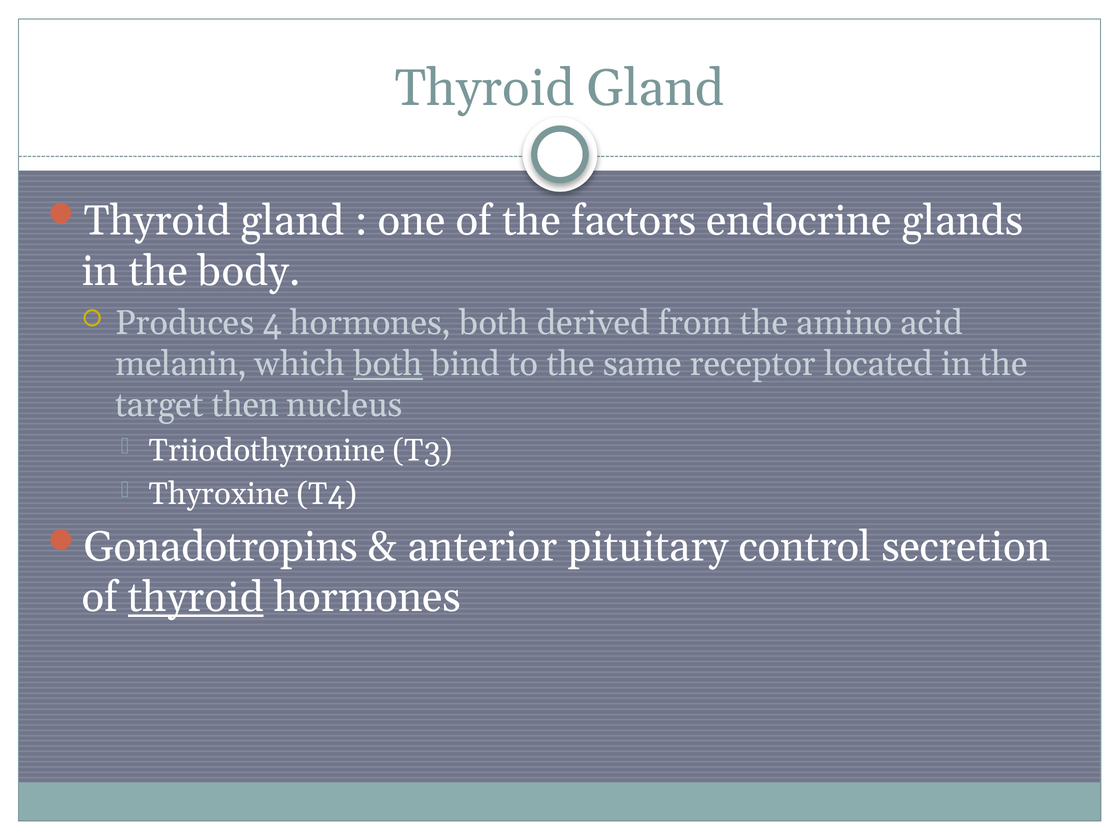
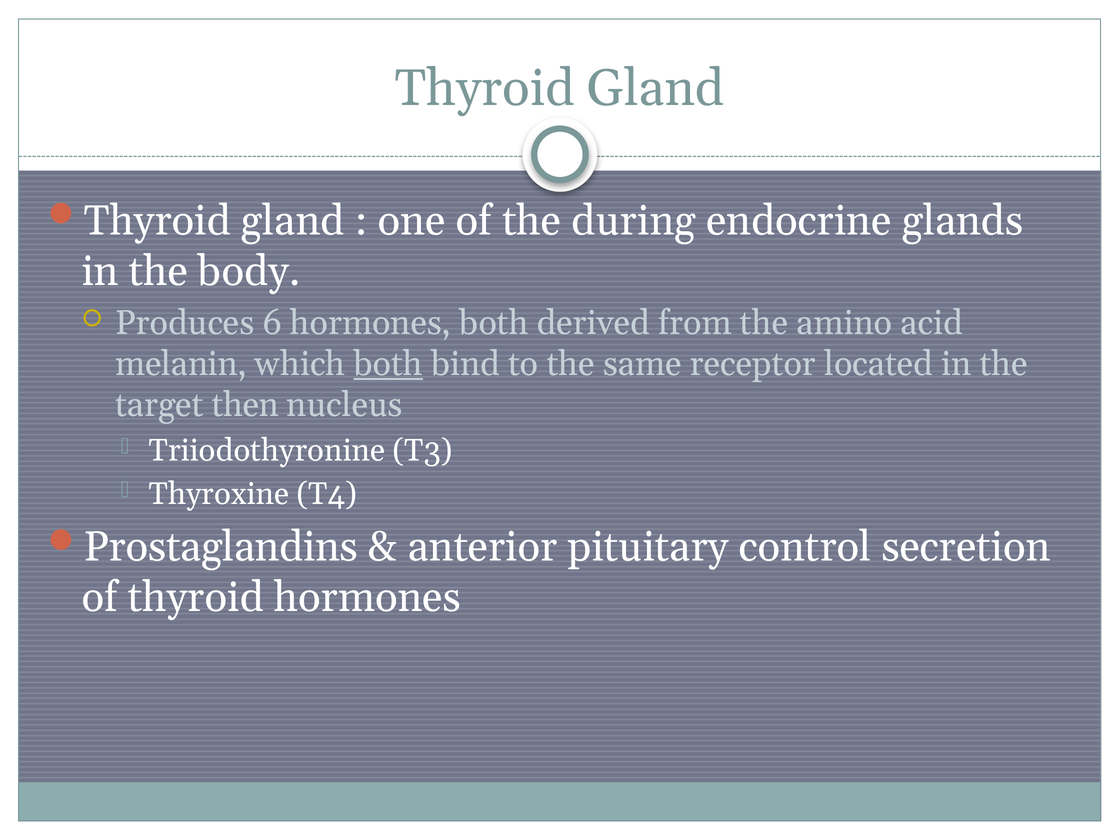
factors: factors -> during (634, 221)
4: 4 -> 6 (272, 323)
Gonadotropins: Gonadotropins -> Prostaglandins (221, 547)
thyroid underline: present -> none (196, 598)
